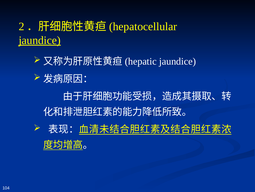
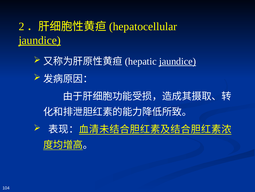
jaundice underline: none -> present (178, 61)
